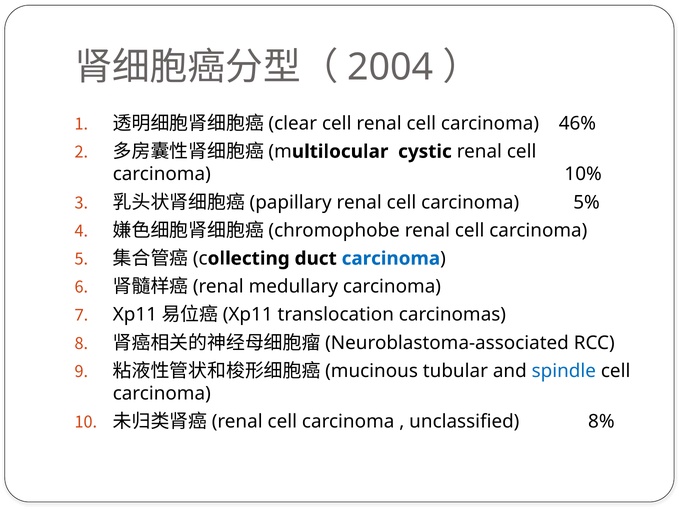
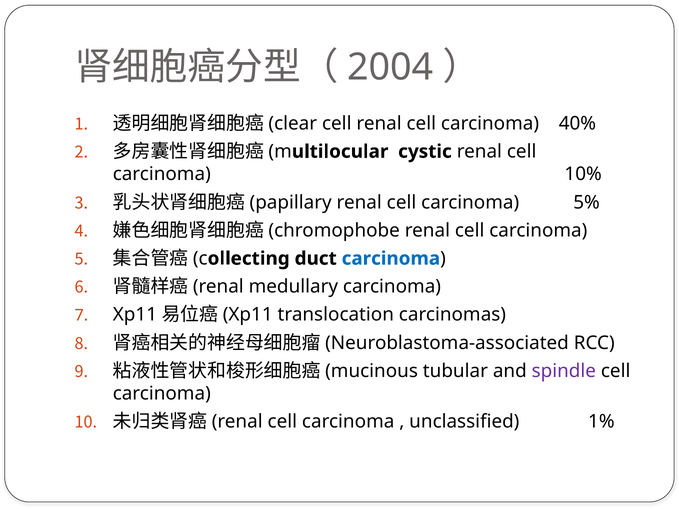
46%: 46% -> 40% (577, 124)
spindle colour: blue -> purple (564, 371)
8%: 8% -> 1% (601, 422)
